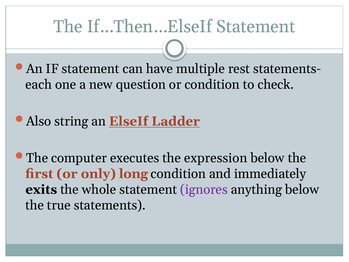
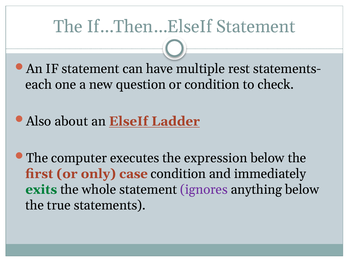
string: string -> about (71, 121)
long: long -> case (134, 174)
exits colour: black -> green (41, 189)
